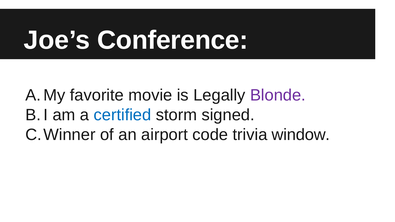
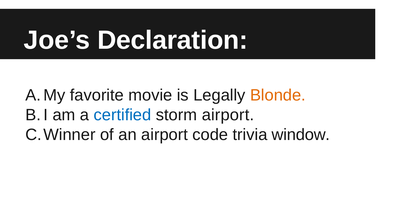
Conference: Conference -> Declaration (173, 40)
Blonde colour: purple -> orange (278, 95)
storm signed: signed -> airport (228, 115)
